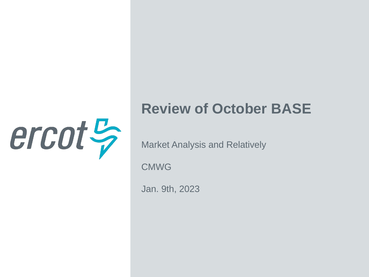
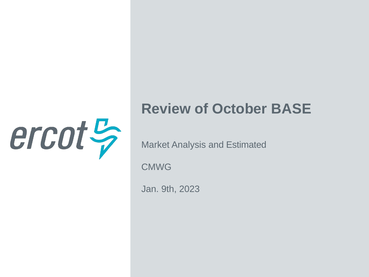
Relatively: Relatively -> Estimated (246, 145)
